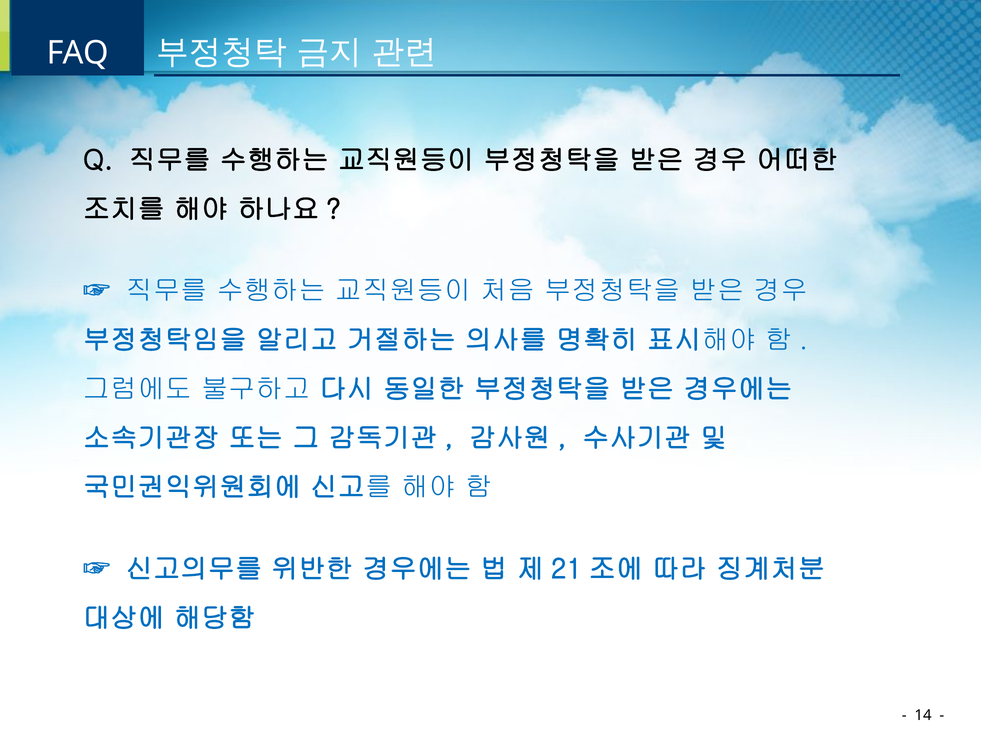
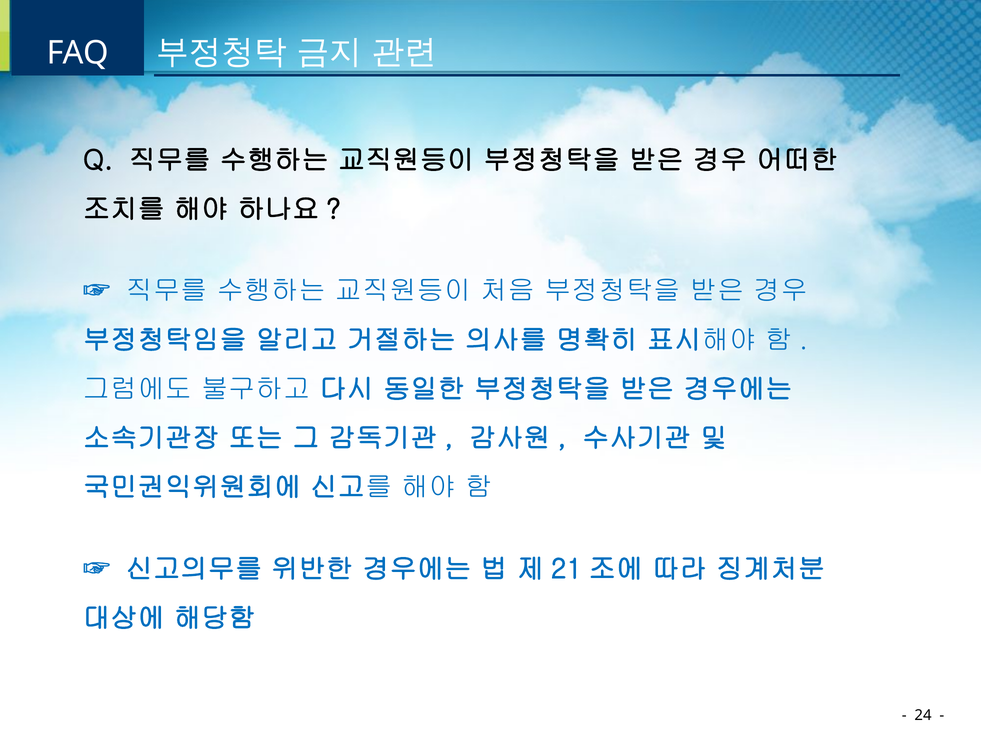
14: 14 -> 24 (923, 715)
